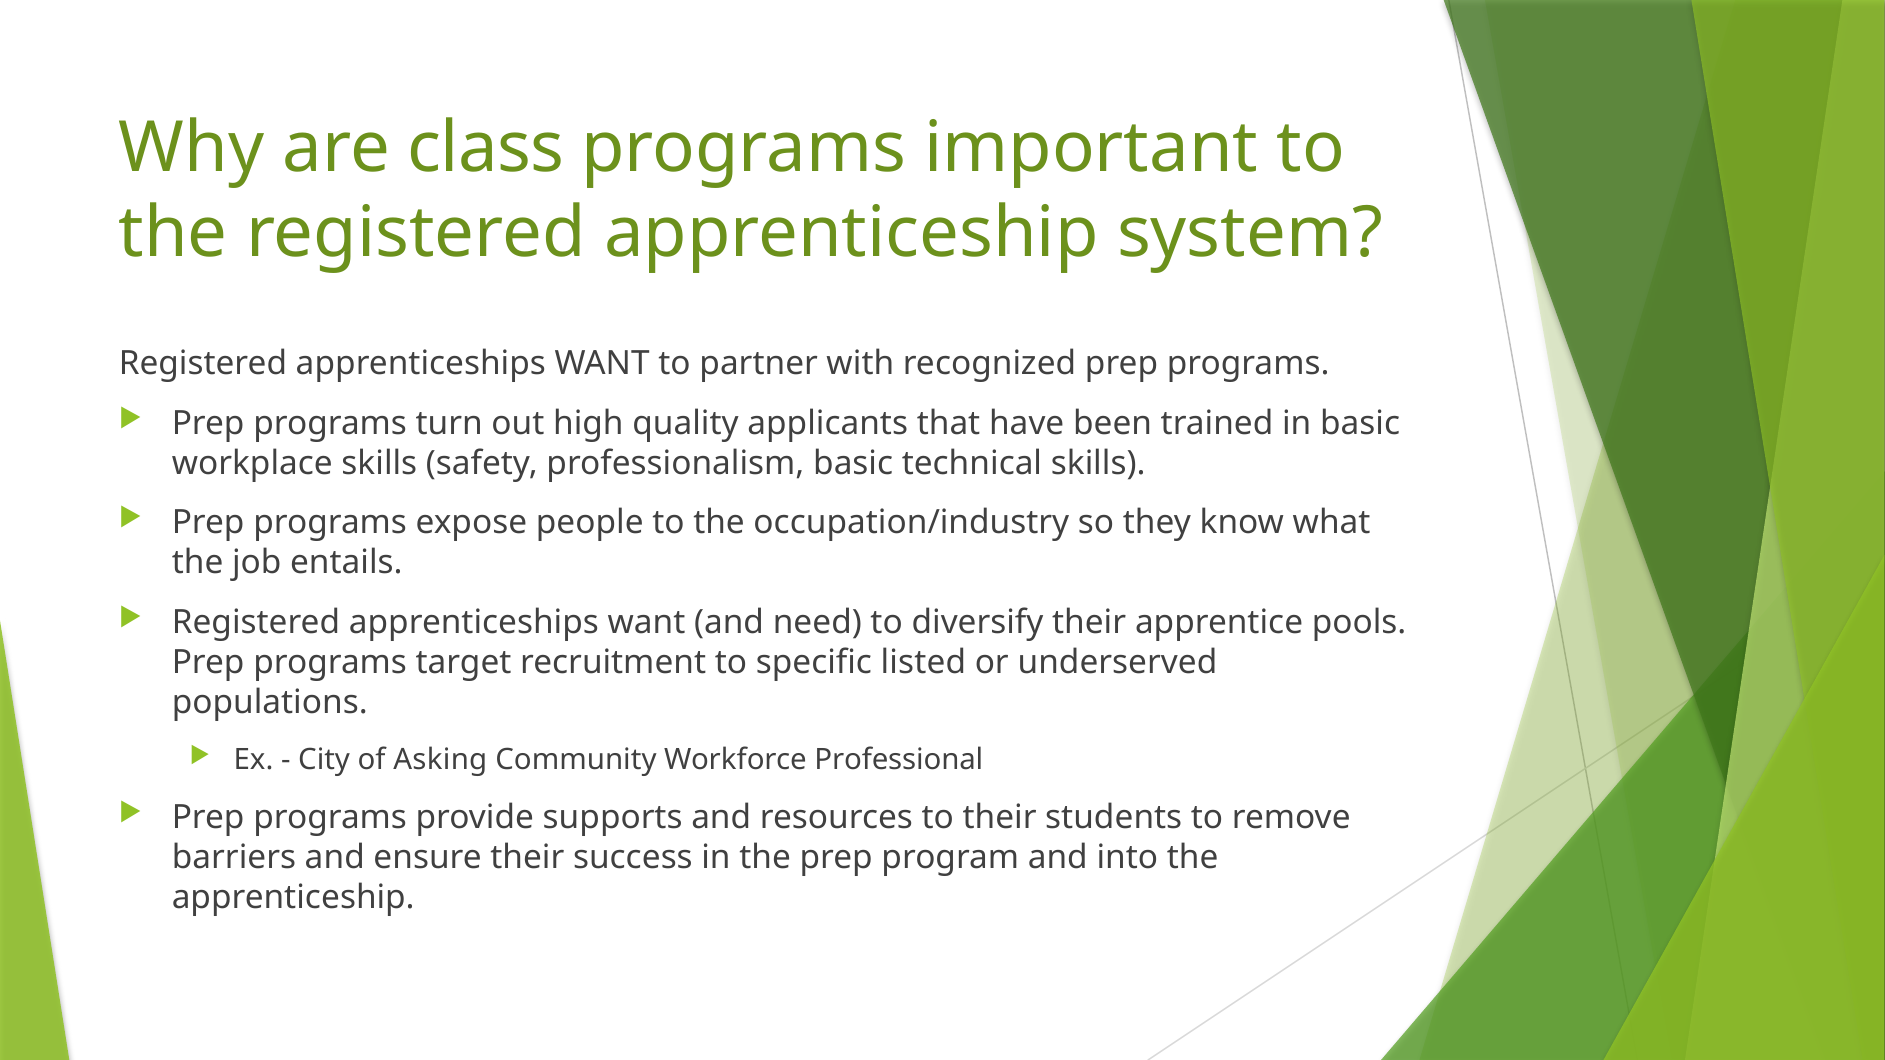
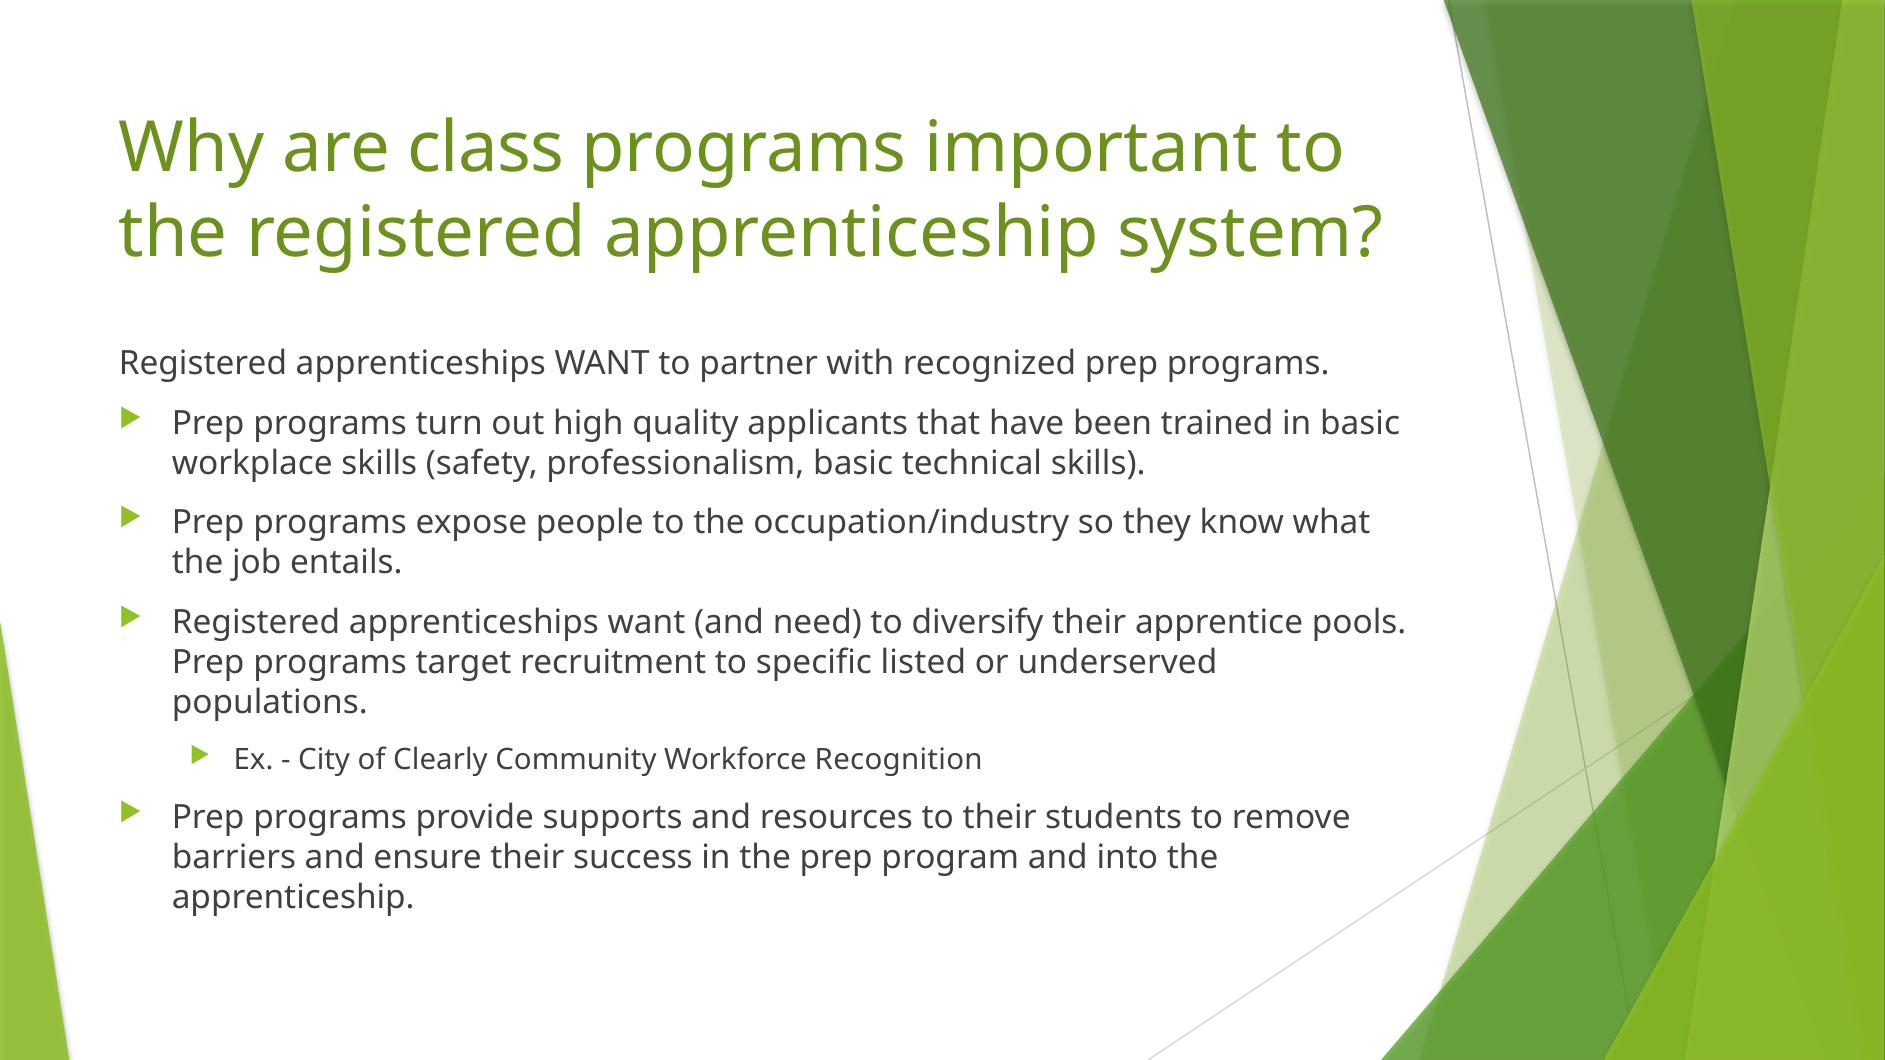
Asking: Asking -> Clearly (440, 760)
Professional: Professional -> Recognition (899, 760)
